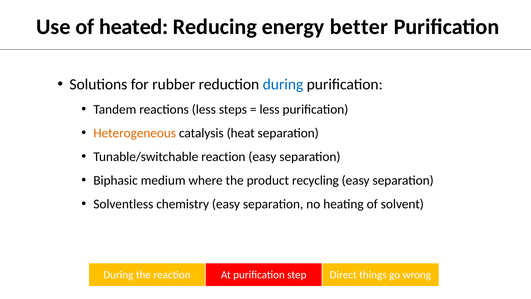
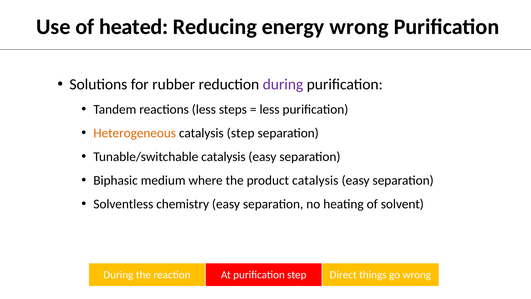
energy better: better -> wrong (359, 27)
during colour: blue -> purple (283, 84)
catalysis heat: heat -> step (241, 133)
Tunable/switchable reaction: reaction -> catalysis (223, 157)
product recycling: recycling -> catalysis (315, 180)
